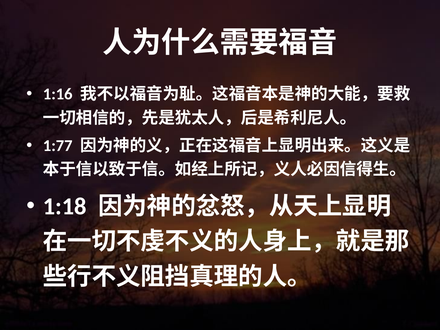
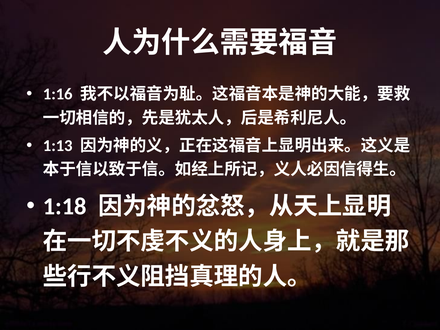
1:77: 1:77 -> 1:13 (58, 146)
